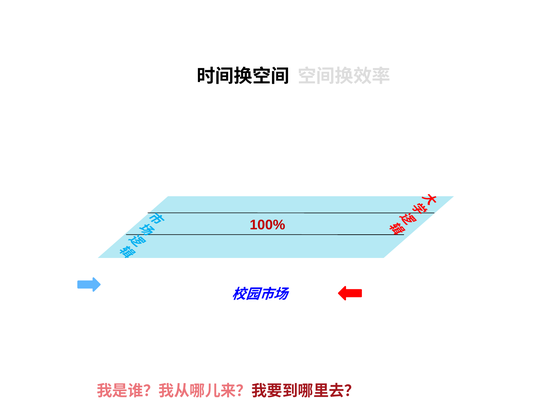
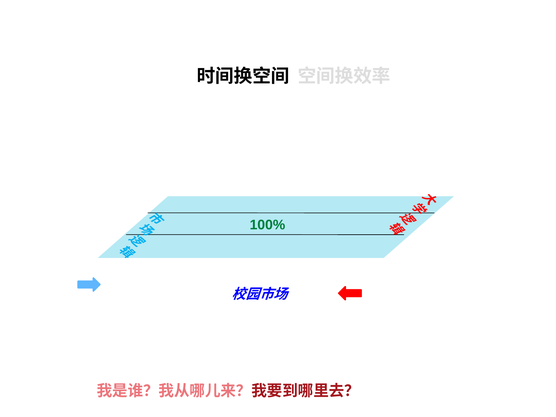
100% colour: red -> green (267, 225)
